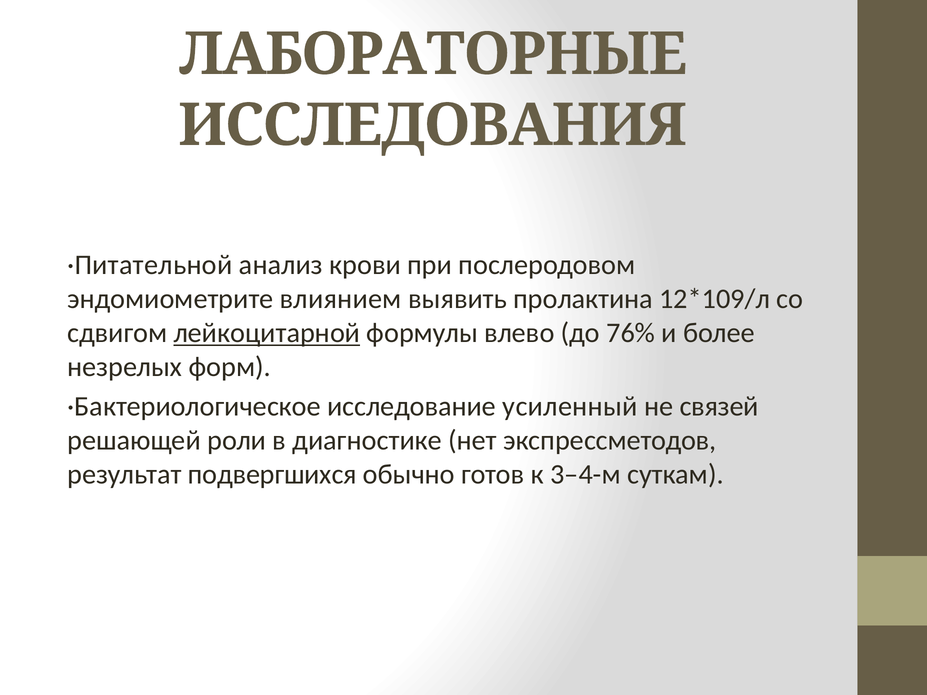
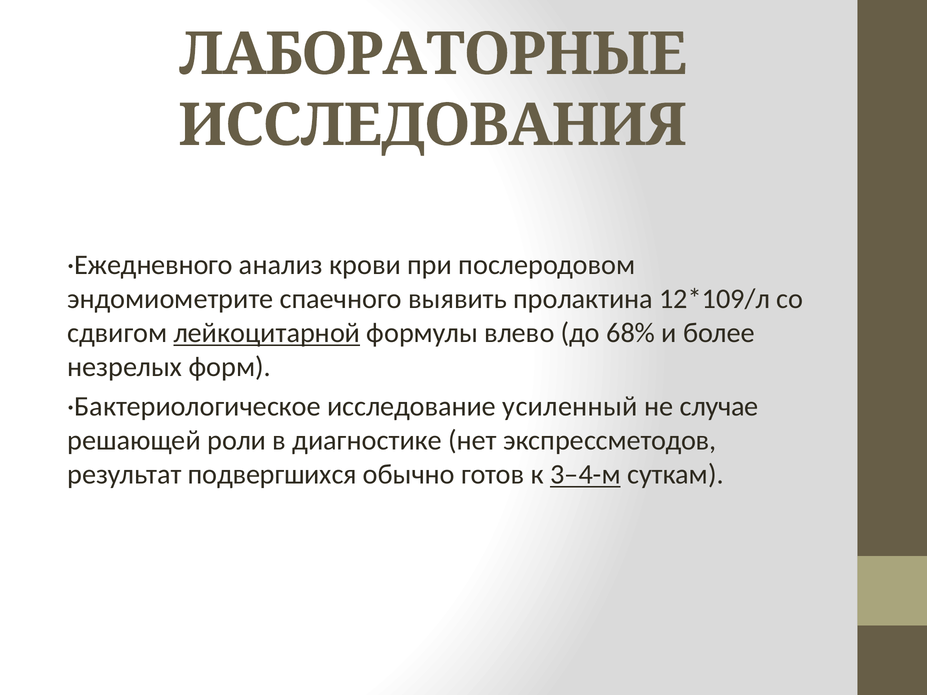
·Питательной: ·Питательной -> ·Ежедневного (150, 265)
влиянием: влиянием -> спаечного (341, 299)
76%: 76% -> 68% (631, 333)
связей: связей -> случае (719, 407)
3–4-м underline: none -> present (585, 475)
